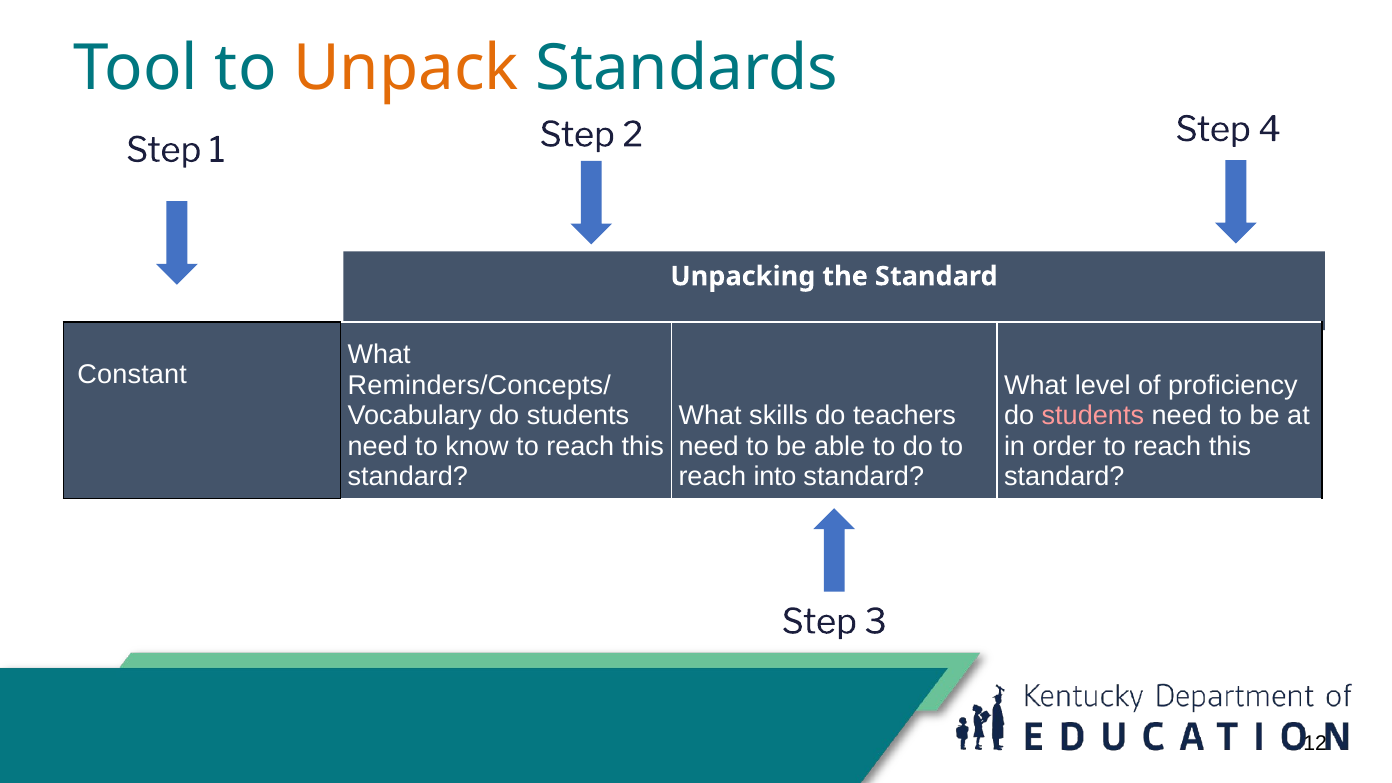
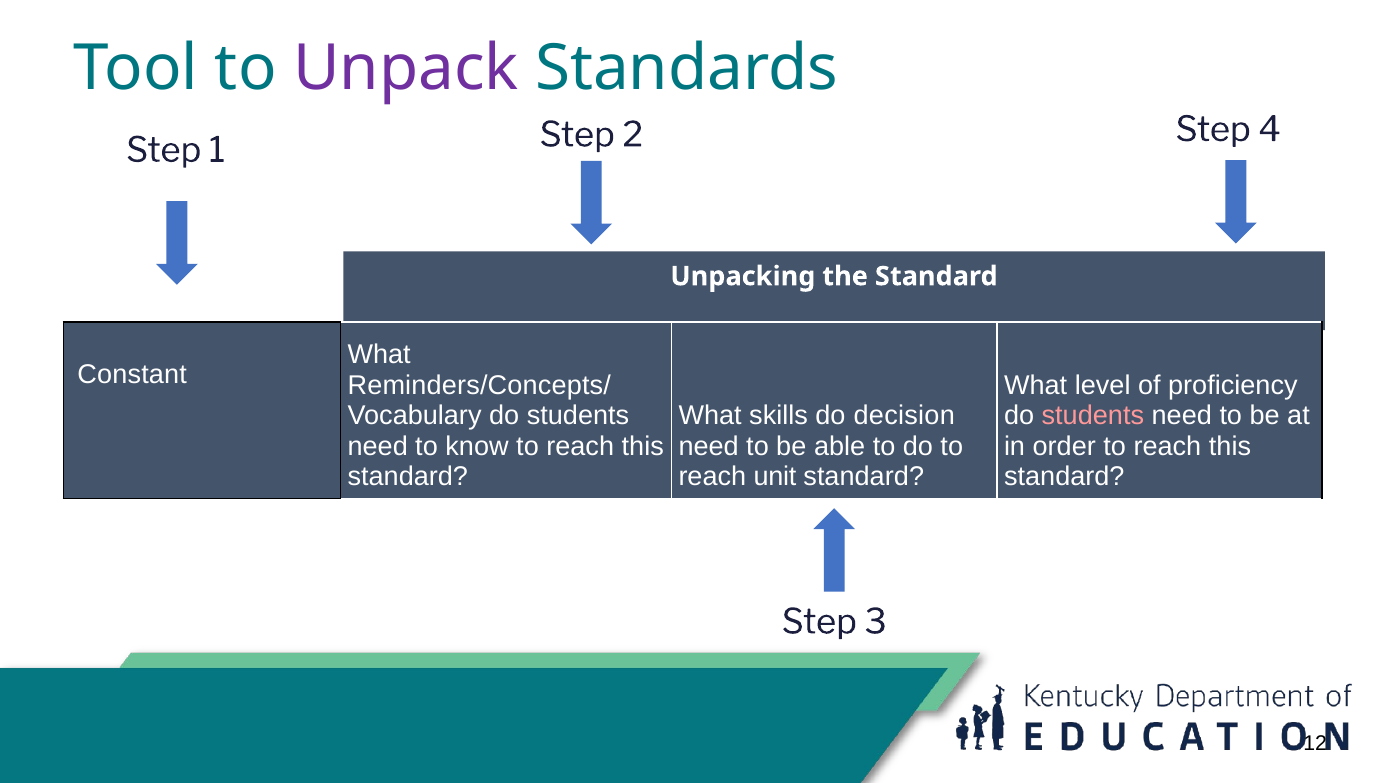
Unpack colour: orange -> purple (406, 69)
teachers: teachers -> decision (904, 416)
into: into -> unit (775, 477)
